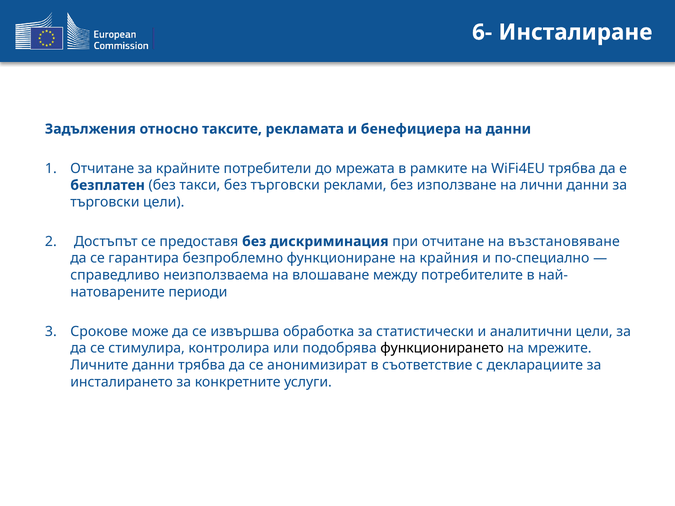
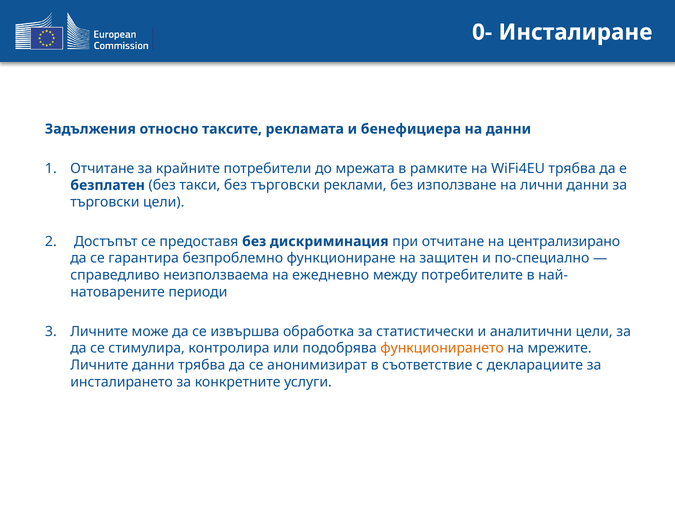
6-: 6- -> 0- (482, 32)
възстановяване: възстановяване -> централизирано (564, 242)
крайния: крайния -> защитен (449, 258)
влошаване: влошаване -> ежедневно (331, 275)
Срокове: Срокове -> Личните (99, 332)
функционирането colour: black -> orange (442, 348)
